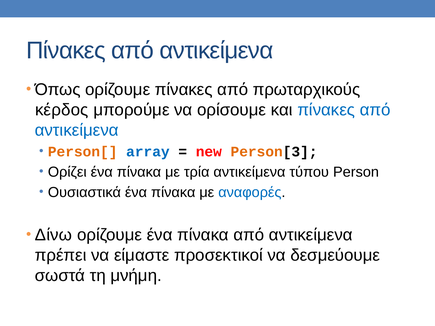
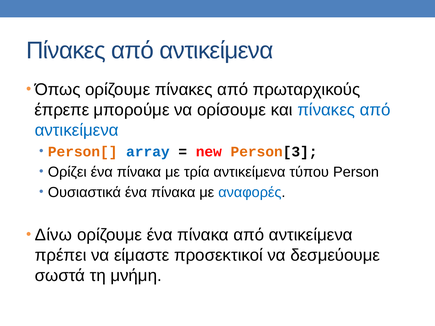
κέρδος: κέρδος -> έπρεπε (62, 110)
